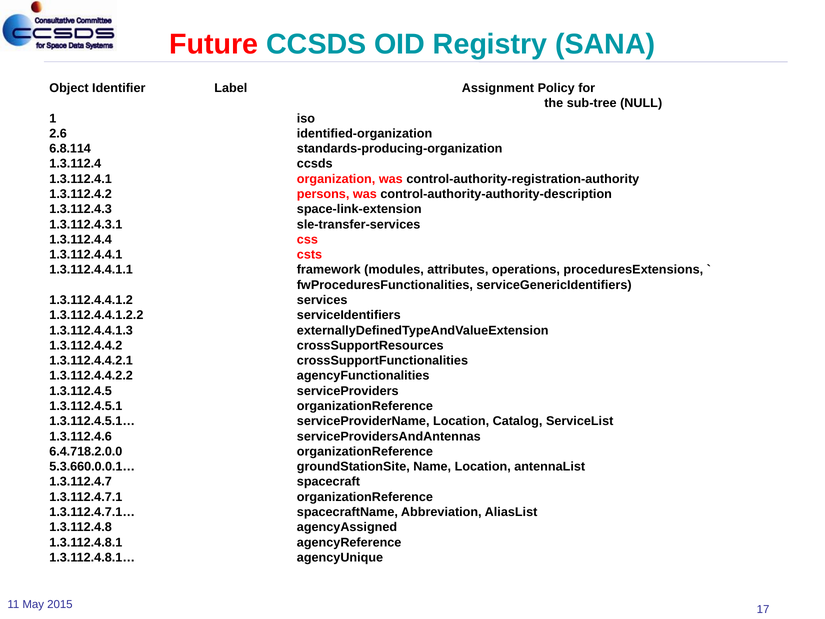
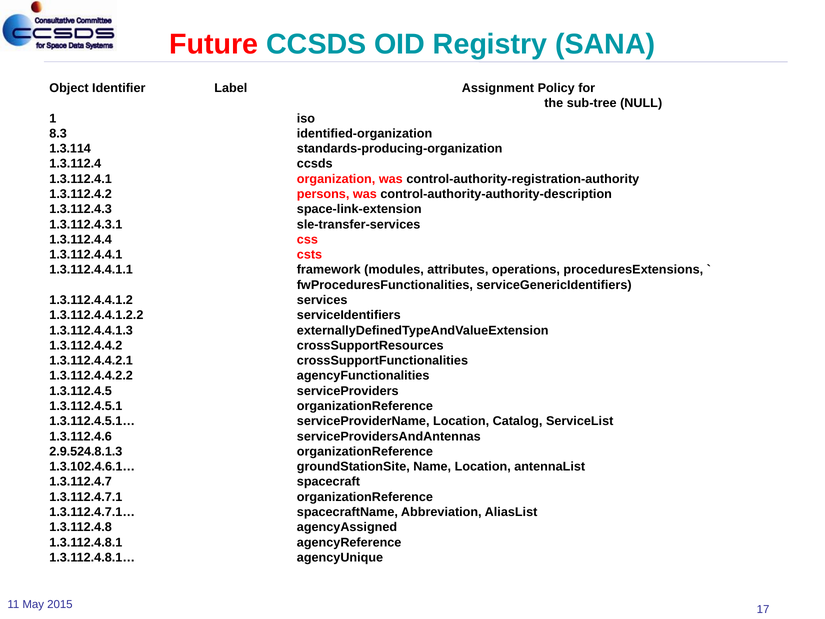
2.6: 2.6 -> 8.3 (58, 133)
6.8.114: 6.8.114 -> 1.3.114 (70, 149)
6.4.718.2.0.0: 6.4.718.2.0.0 -> 2.9.524.8.1.3 (86, 451)
5.3.660.0.0.1…: 5.3.660.0.0.1… -> 1.3.102.4.6.1… (92, 466)
